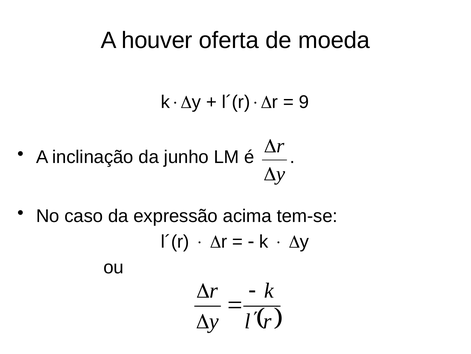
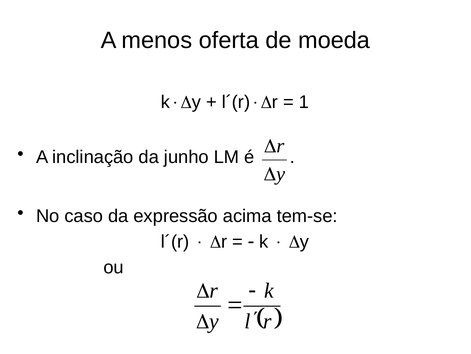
houver: houver -> menos (157, 40)
9: 9 -> 1 (304, 102)
